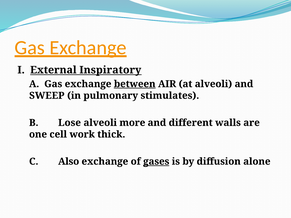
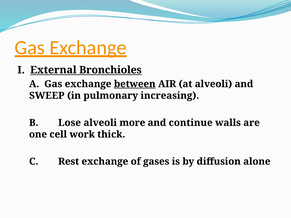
Inspiratory: Inspiratory -> Bronchioles (110, 70)
stimulates: stimulates -> increasing (170, 96)
different: different -> continue (191, 123)
Also: Also -> Rest (69, 162)
gases underline: present -> none (156, 162)
